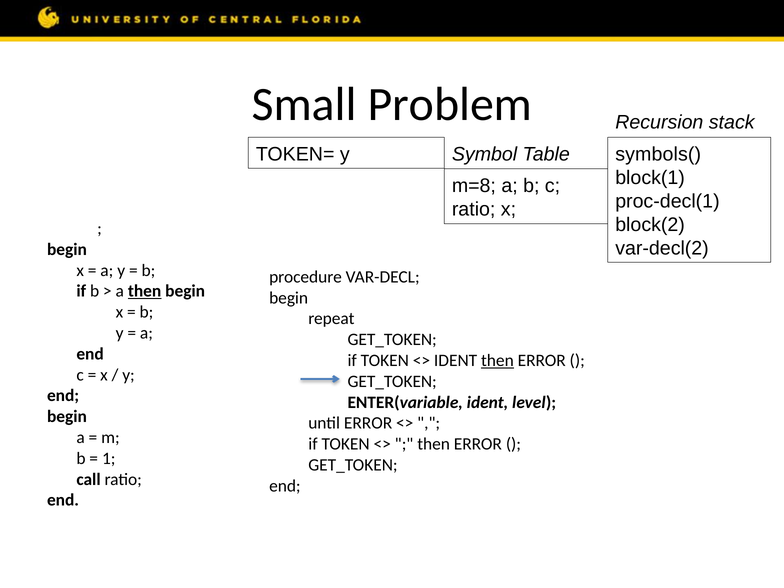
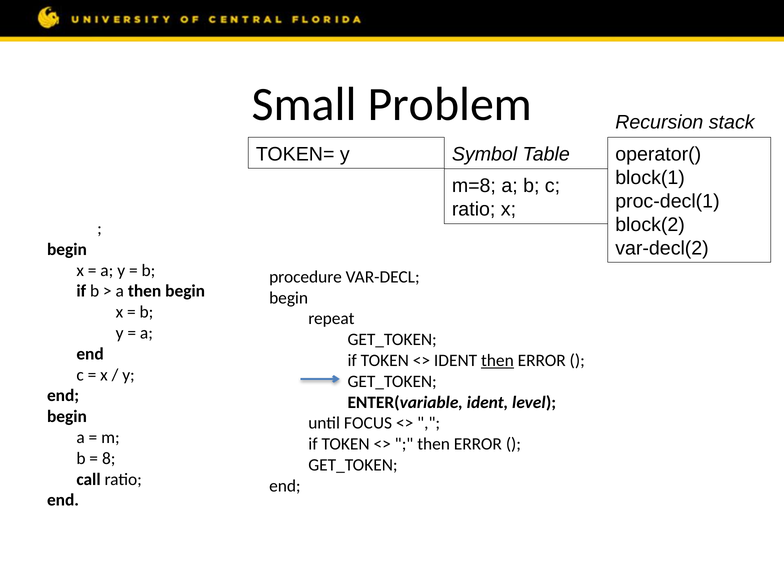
symbols(: symbols( -> operator( (658, 154)
then underline: present -> none (145, 291)
until ERROR: ERROR -> FOCUS (368, 423)
1: 1 -> 8 (109, 458)
